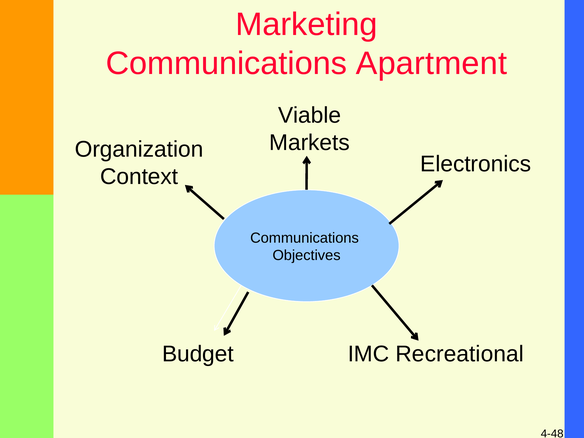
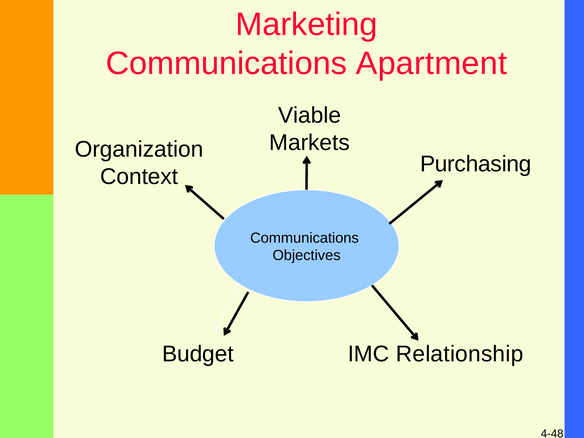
Electronics: Electronics -> Purchasing (476, 164)
Recreational: Recreational -> Relationship (460, 354)
